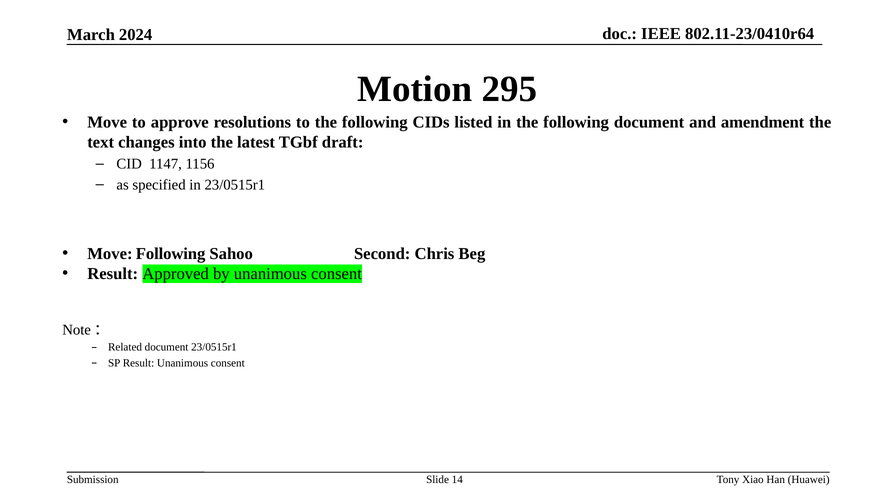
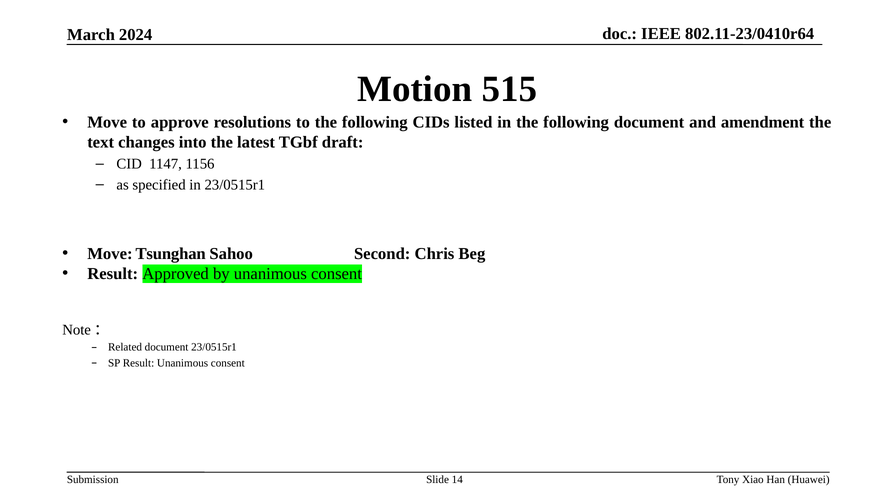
295: 295 -> 515 (509, 89)
Move Following: Following -> Tsunghan (171, 254)
